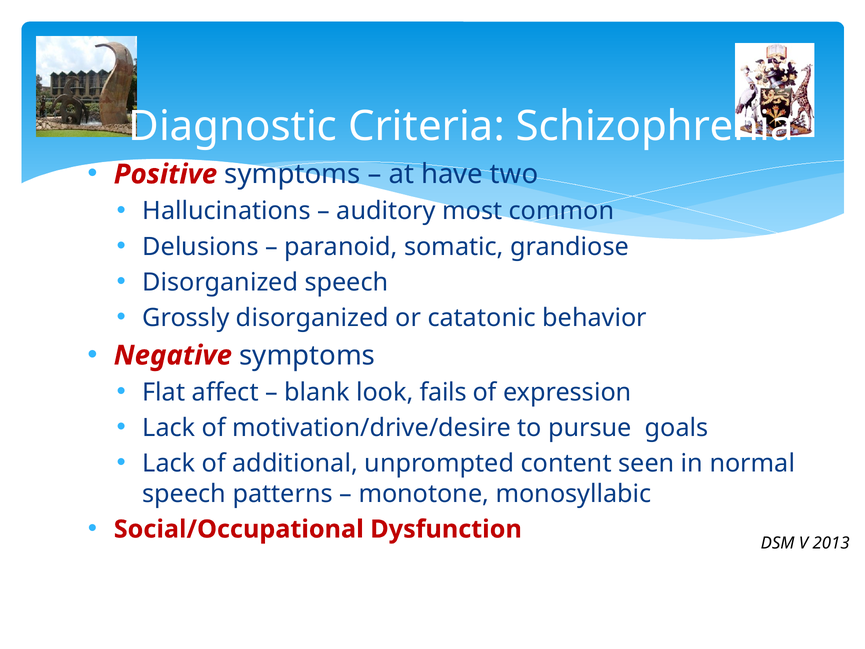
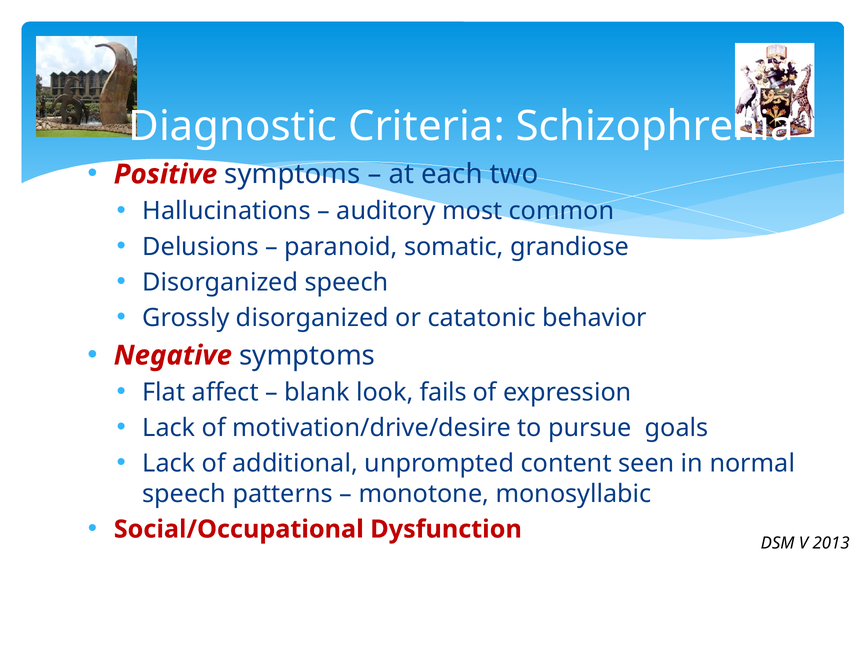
have: have -> each (452, 174)
